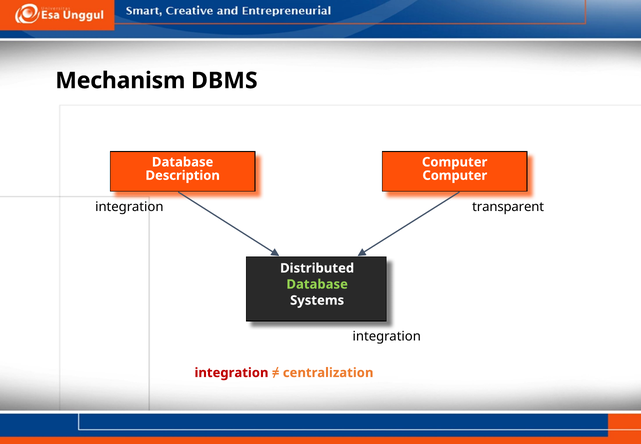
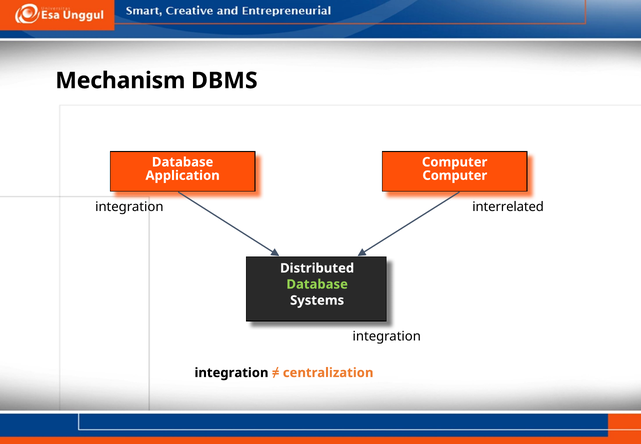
Description: Description -> Application (183, 175)
transparent: transparent -> interrelated (508, 207)
integration colour: red -> black (231, 373)
